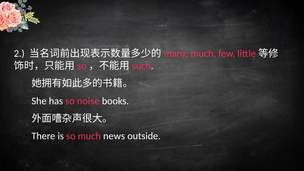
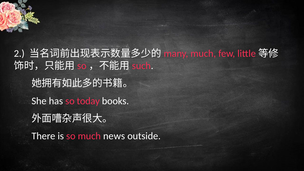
noise: noise -> today (88, 101)
